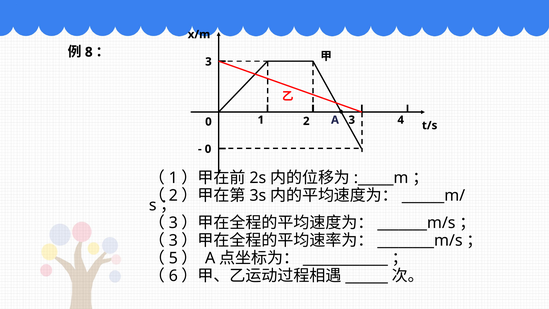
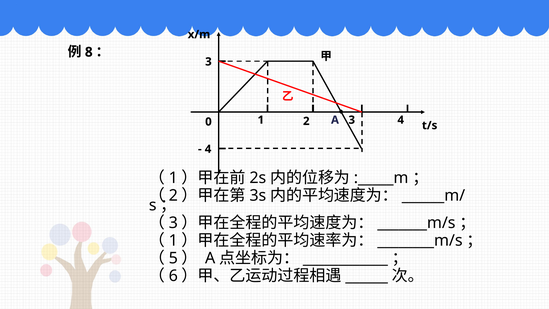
0: 0 -> 4 (208, 149)
3: 3 -> 1 (173, 240)
